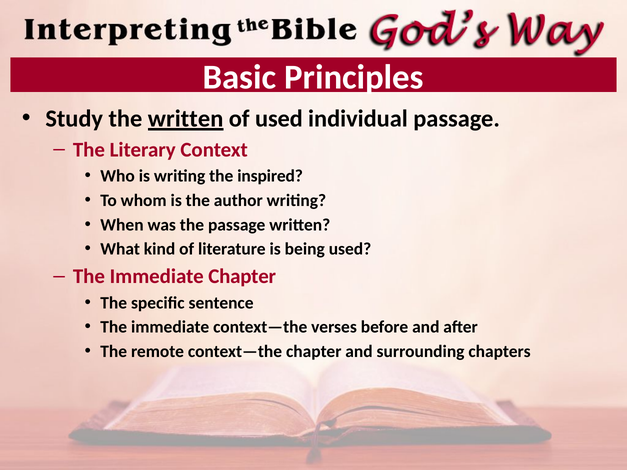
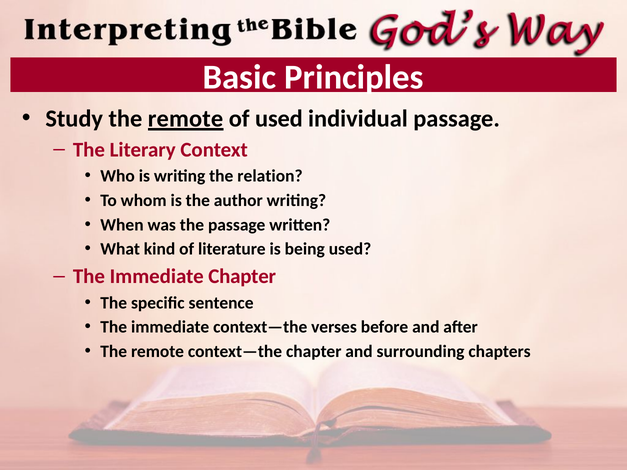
Study the written: written -> remote (185, 119)
inspired: inspired -> relation (270, 176)
